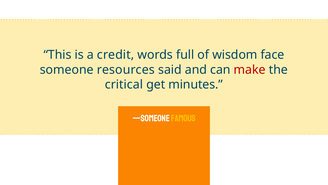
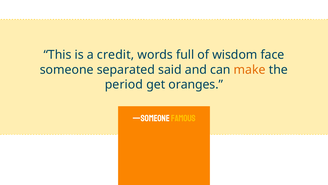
resources: resources -> separated (126, 70)
make colour: red -> orange (250, 70)
critical: critical -> period (124, 84)
minutes: minutes -> oranges (196, 84)
